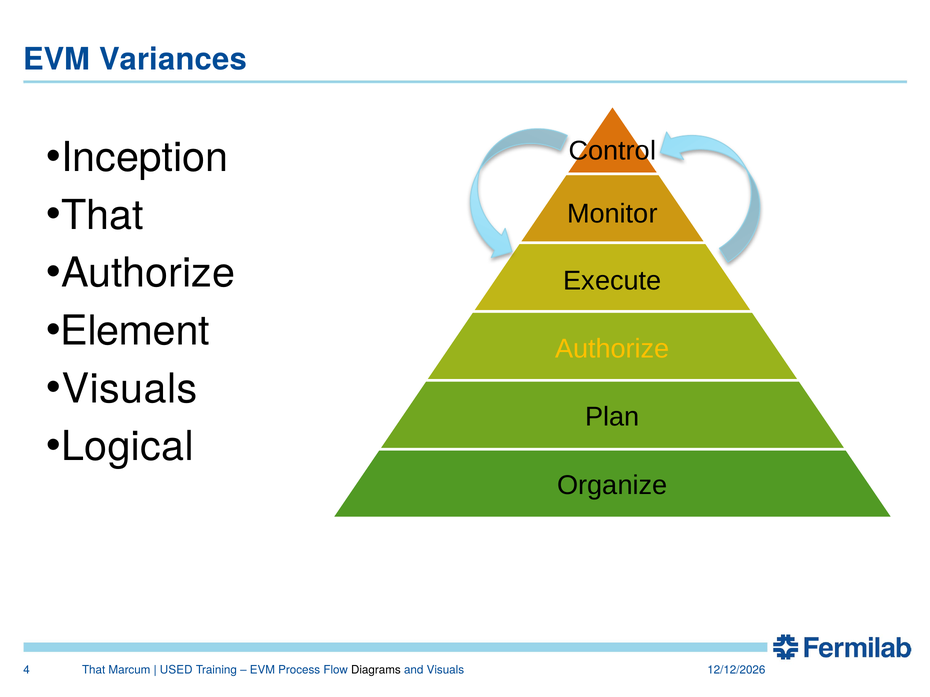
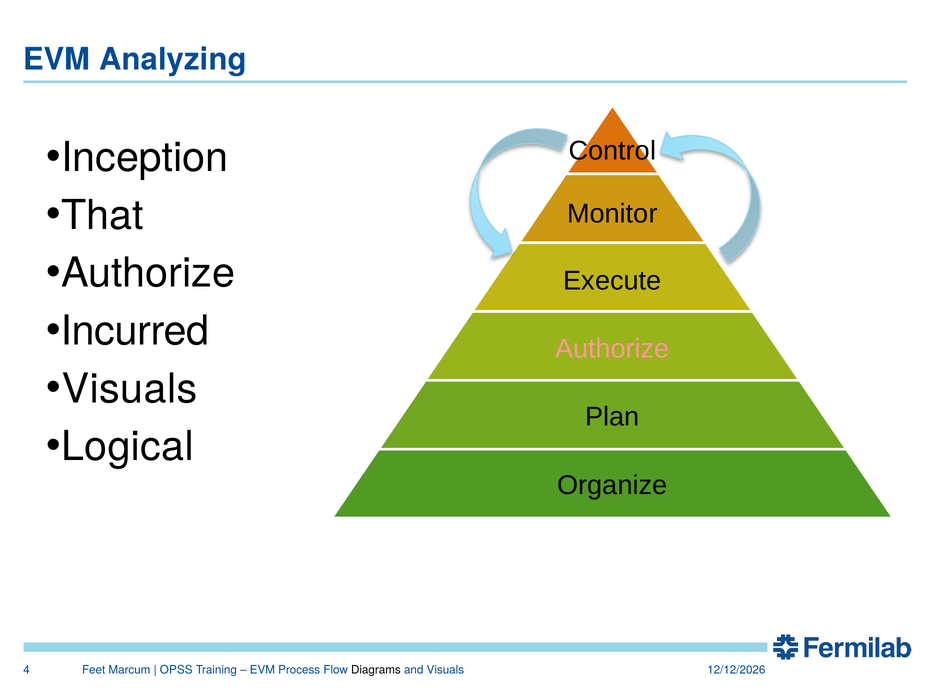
Variances: Variances -> Analyzing (173, 59)
Element: Element -> Incurred (135, 331)
Authorize colour: yellow -> pink (612, 349)
That: That -> Feet (94, 670)
USED: USED -> OPSS (176, 670)
